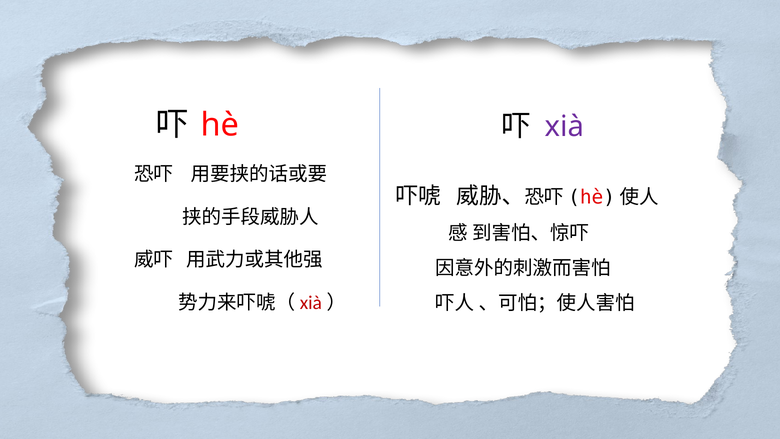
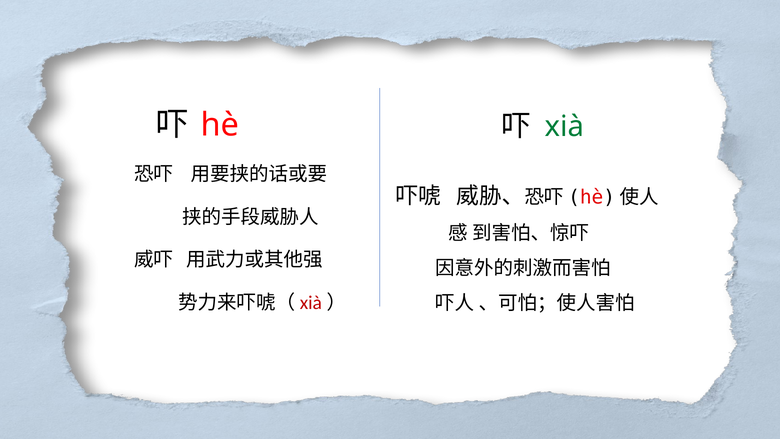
xià colour: purple -> green (564, 127)
